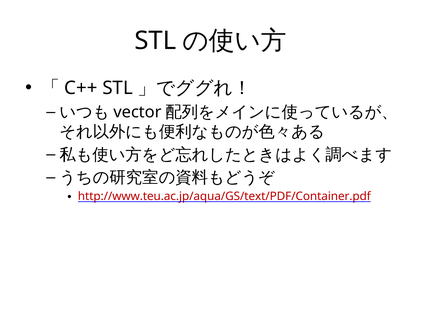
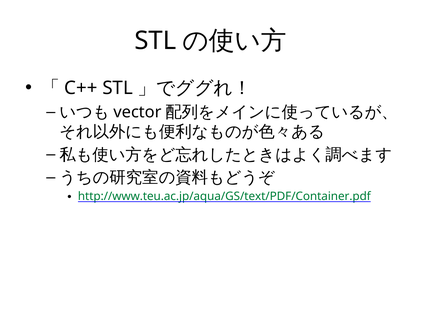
http://www.teu.ac.jp/aqua/GS/text/PDF/Container.pdf colour: red -> green (224, 197)
